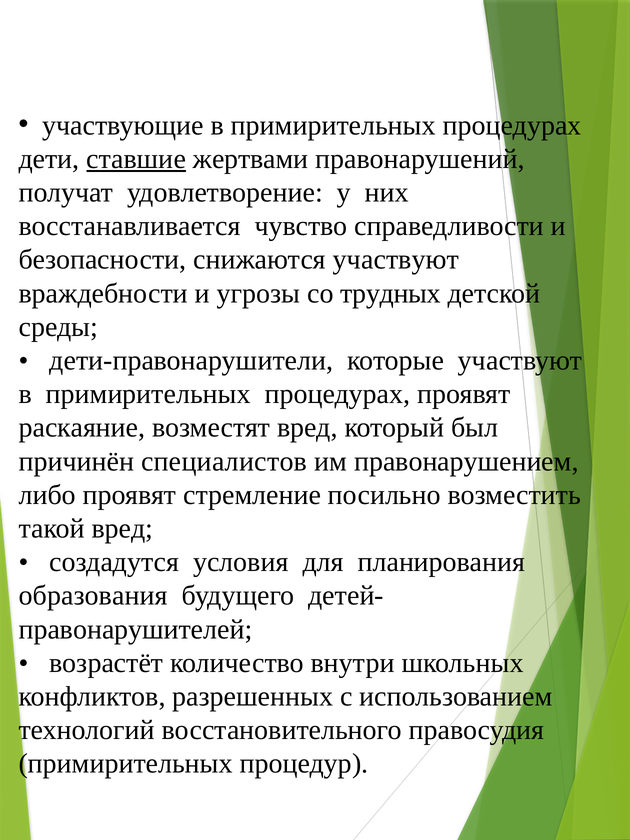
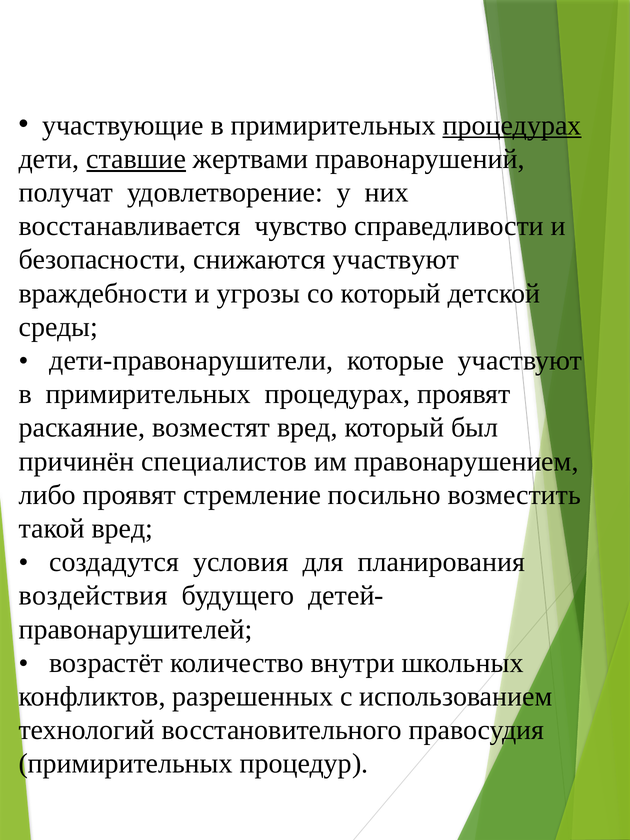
процедурах underline: none -> present (512, 125)
со трудных: трудных -> который (391, 293)
образования: образования -> воздействия (93, 596)
